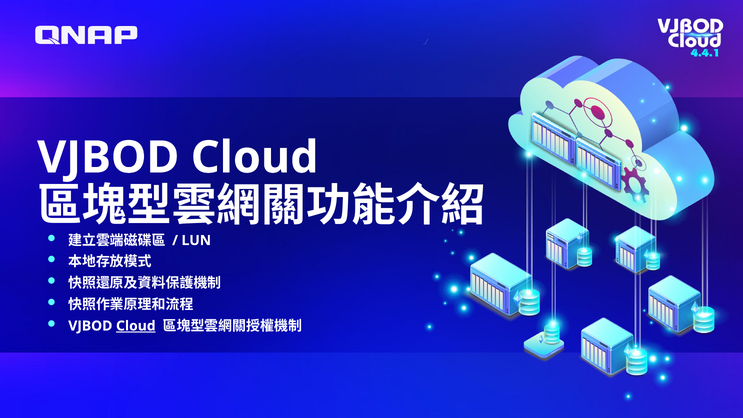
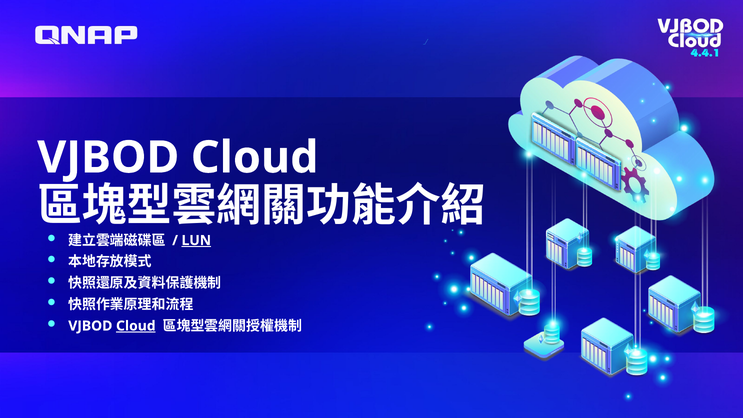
LUN underline: none -> present (196, 240)
